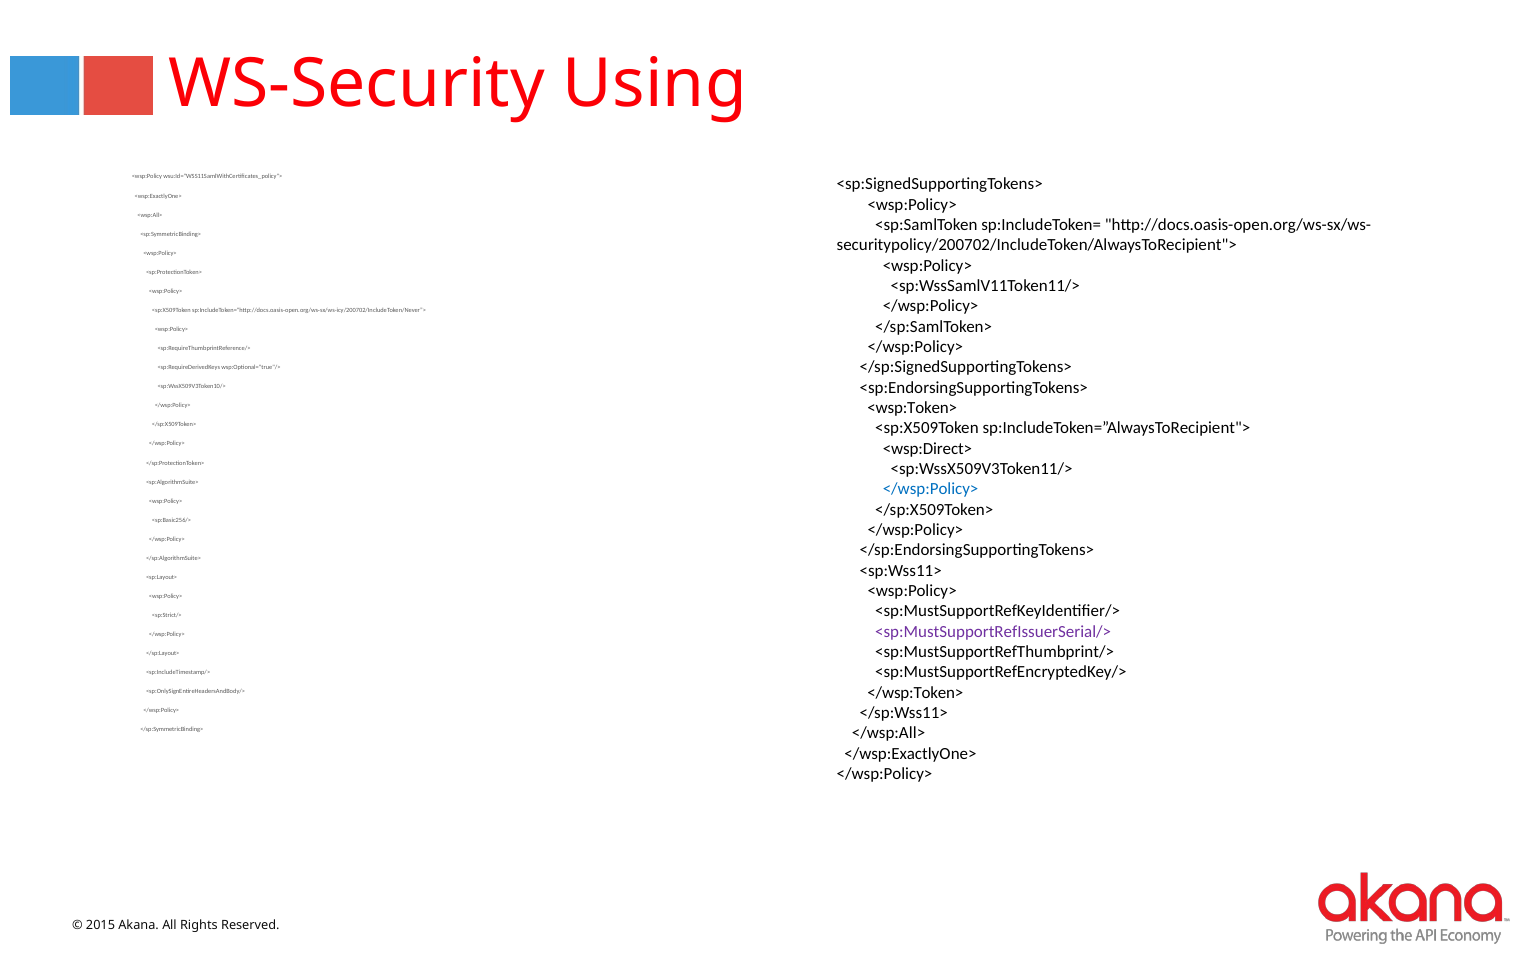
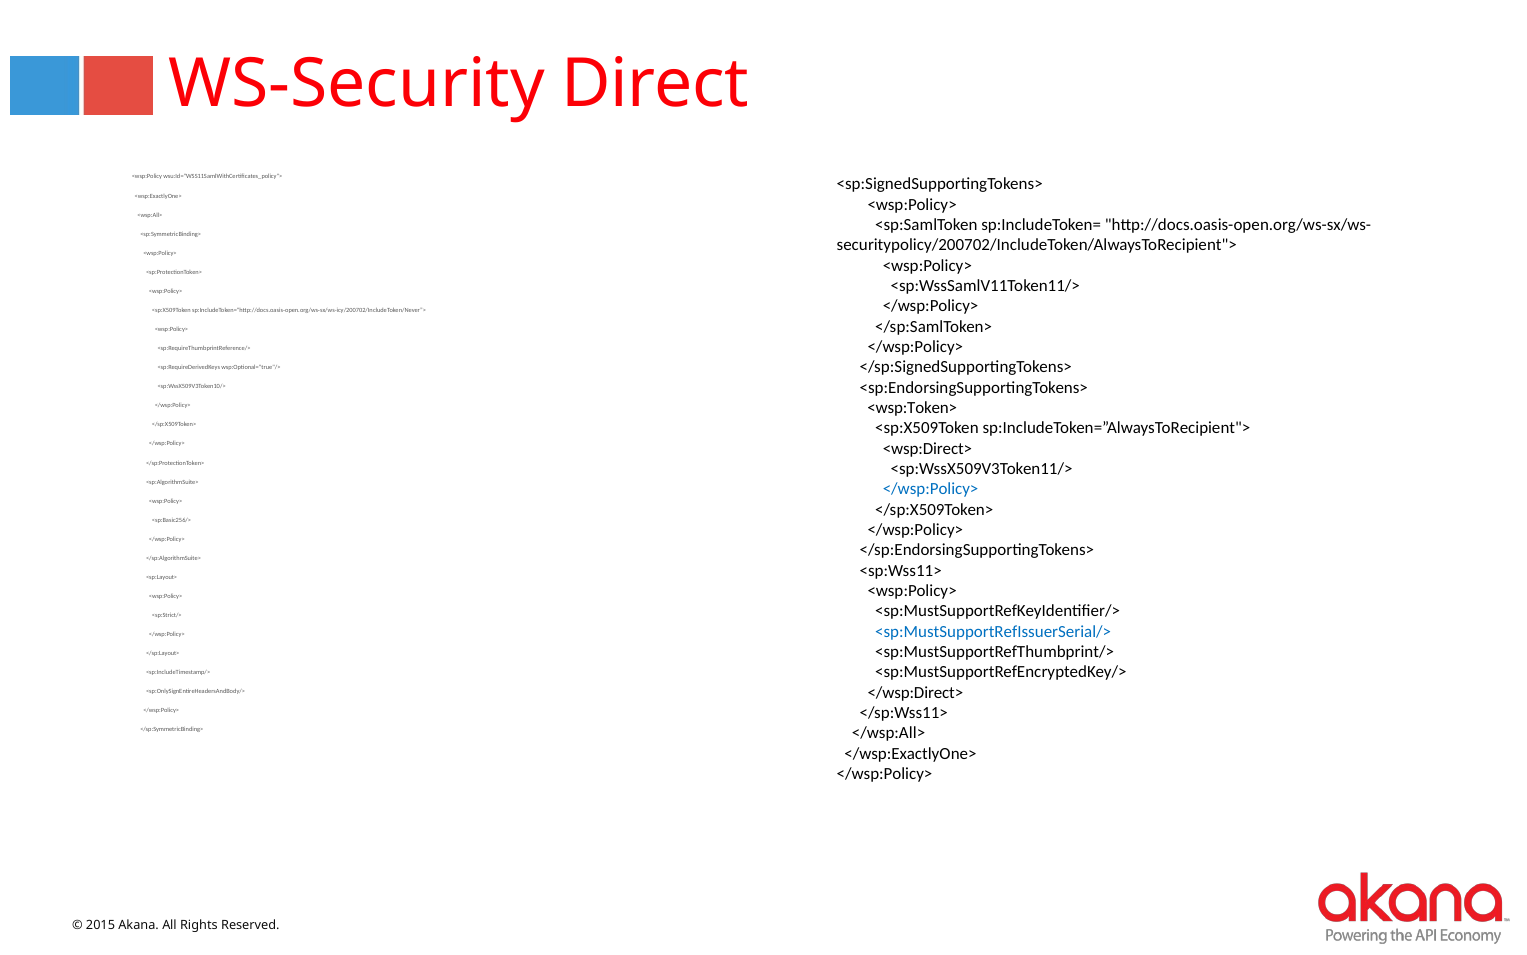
Using: Using -> Direct (655, 84)
<sp:MustSupportRefIssuerSerial/> colour: purple -> blue (993, 631)
</wsp:Token>: </wsp:Token> -> </wsp:Direct> (915, 692)
